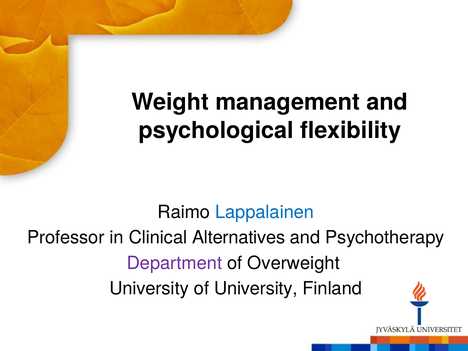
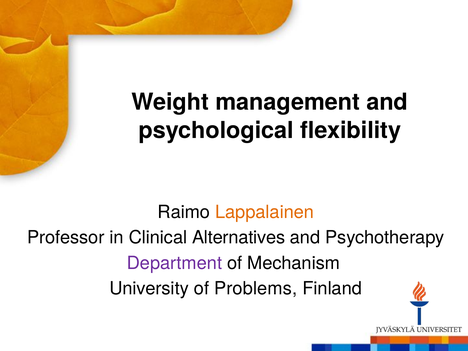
Lappalainen colour: blue -> orange (265, 212)
Overweight: Overweight -> Mechanism (294, 263)
of University: University -> Problems (256, 289)
